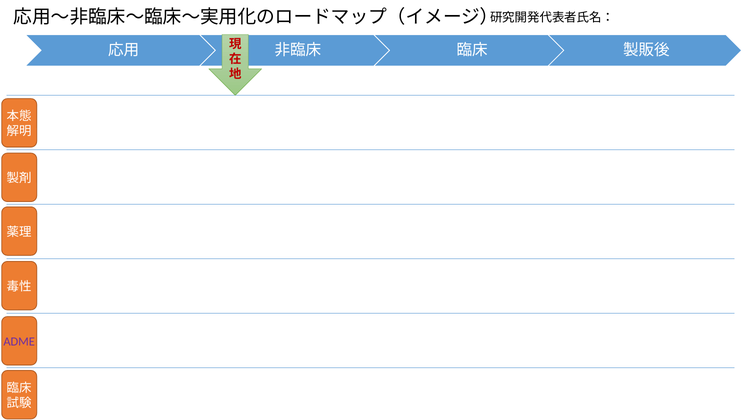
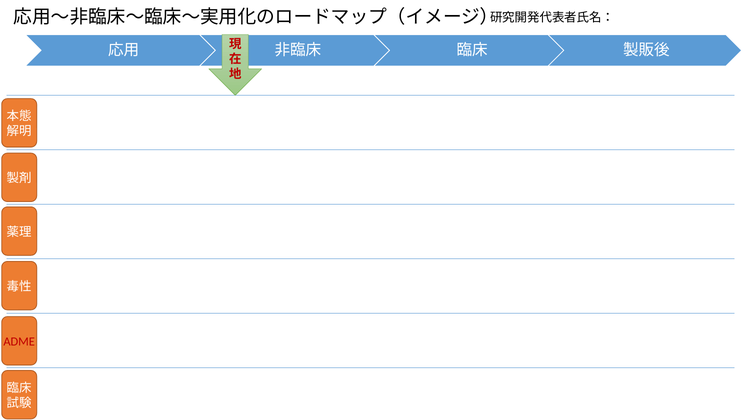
ADME colour: purple -> red (19, 342)
